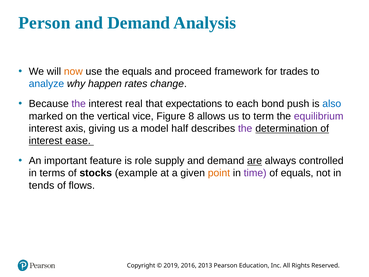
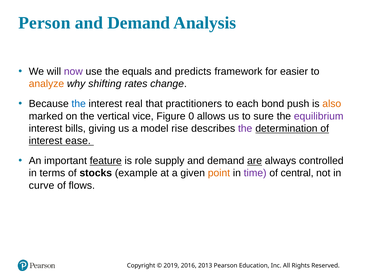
now colour: orange -> purple (73, 71)
proceed: proceed -> predicts (193, 71)
trades: trades -> easier (294, 71)
analyze colour: blue -> orange (46, 84)
happen: happen -> shifting (105, 84)
the colour: purple -> blue (79, 104)
expectations: expectations -> practitioners (194, 104)
also colour: blue -> orange (332, 104)
8: 8 -> 0 (191, 116)
term: term -> sure (264, 116)
axis: axis -> bills (76, 128)
half: half -> rise (180, 128)
feature underline: none -> present (106, 161)
of equals: equals -> central (297, 173)
tends: tends -> curve (42, 185)
